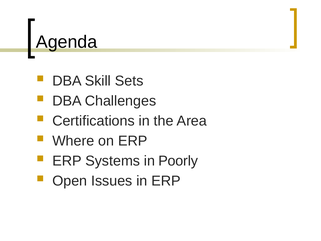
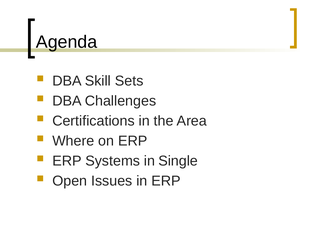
Poorly: Poorly -> Single (178, 161)
